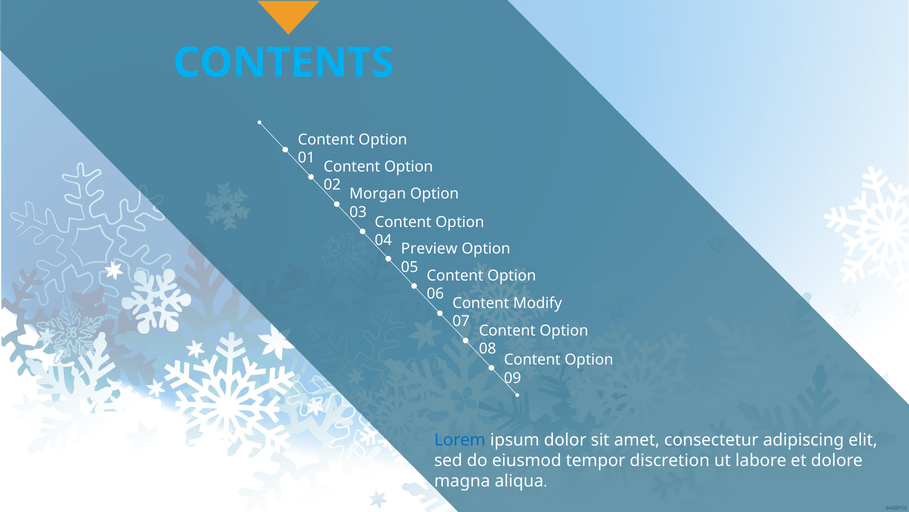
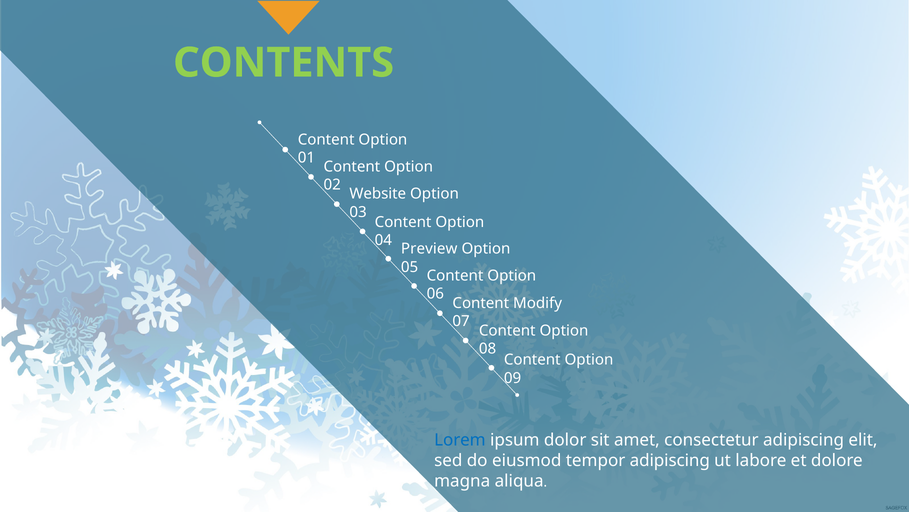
CONTENTS colour: light blue -> light green (284, 63)
Morgan: Morgan -> Website (378, 194)
tempor discretion: discretion -> adipiscing (670, 460)
